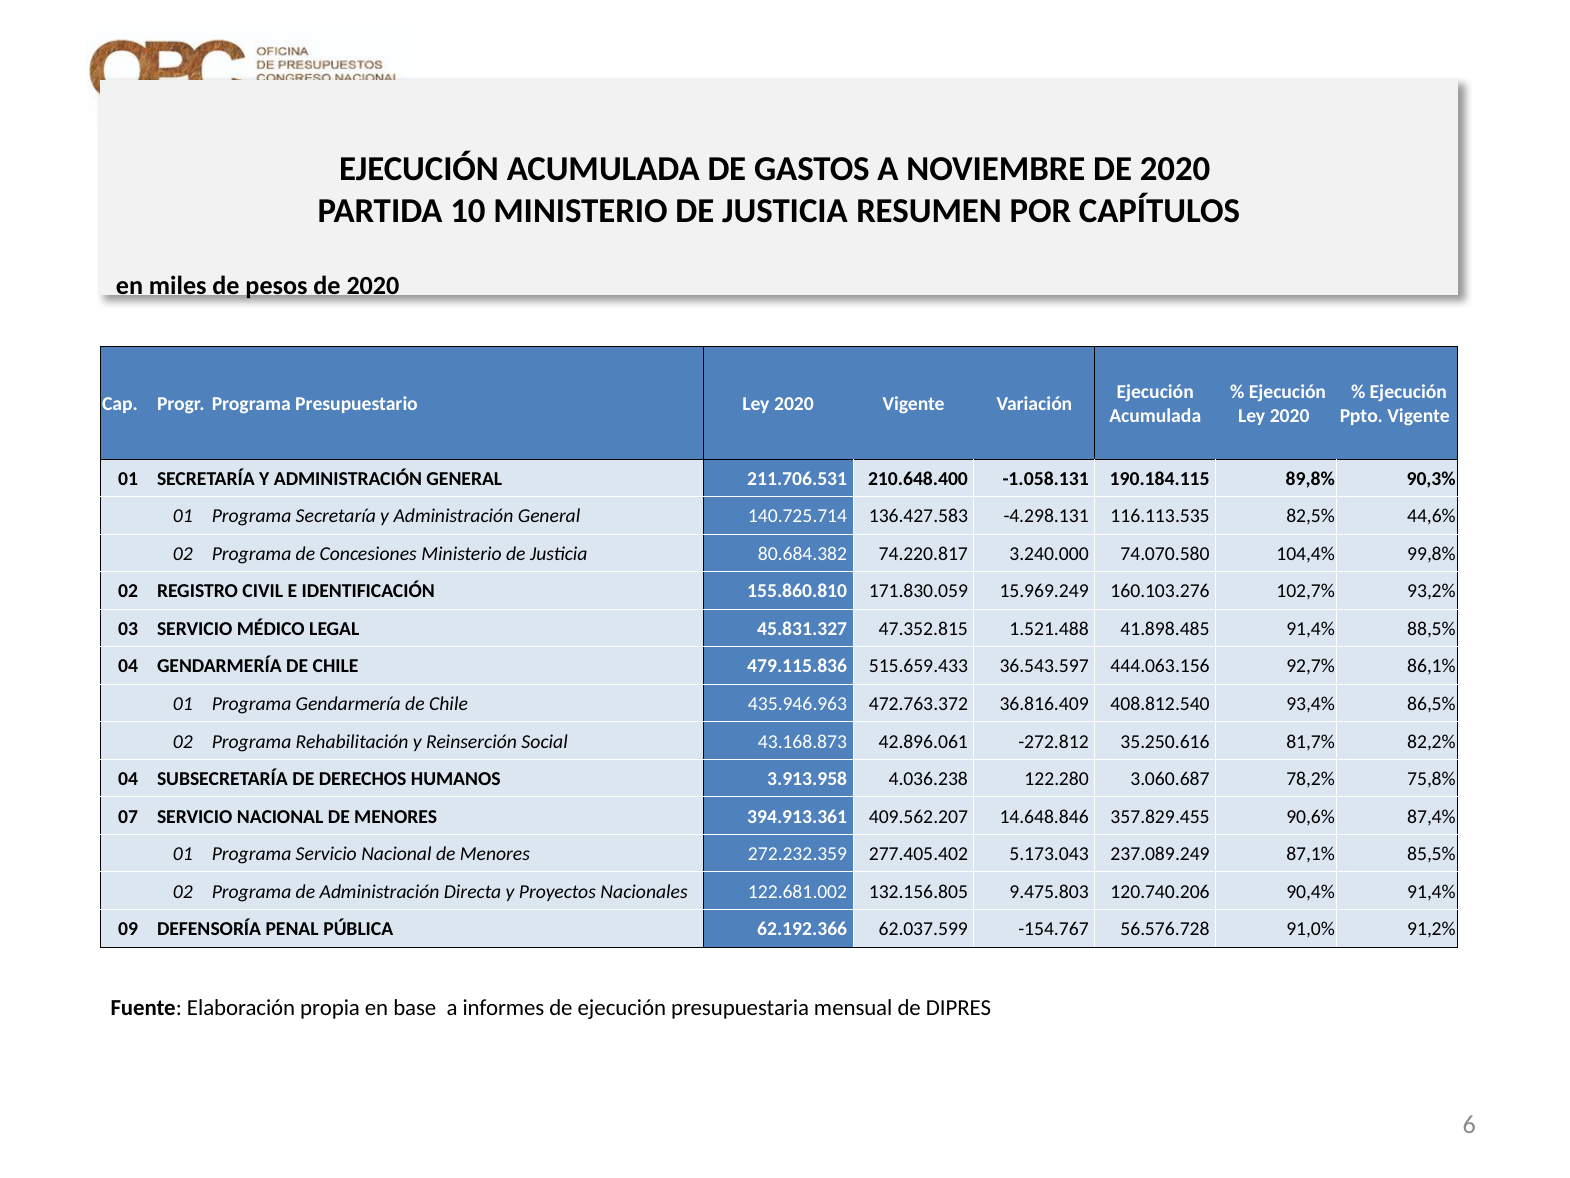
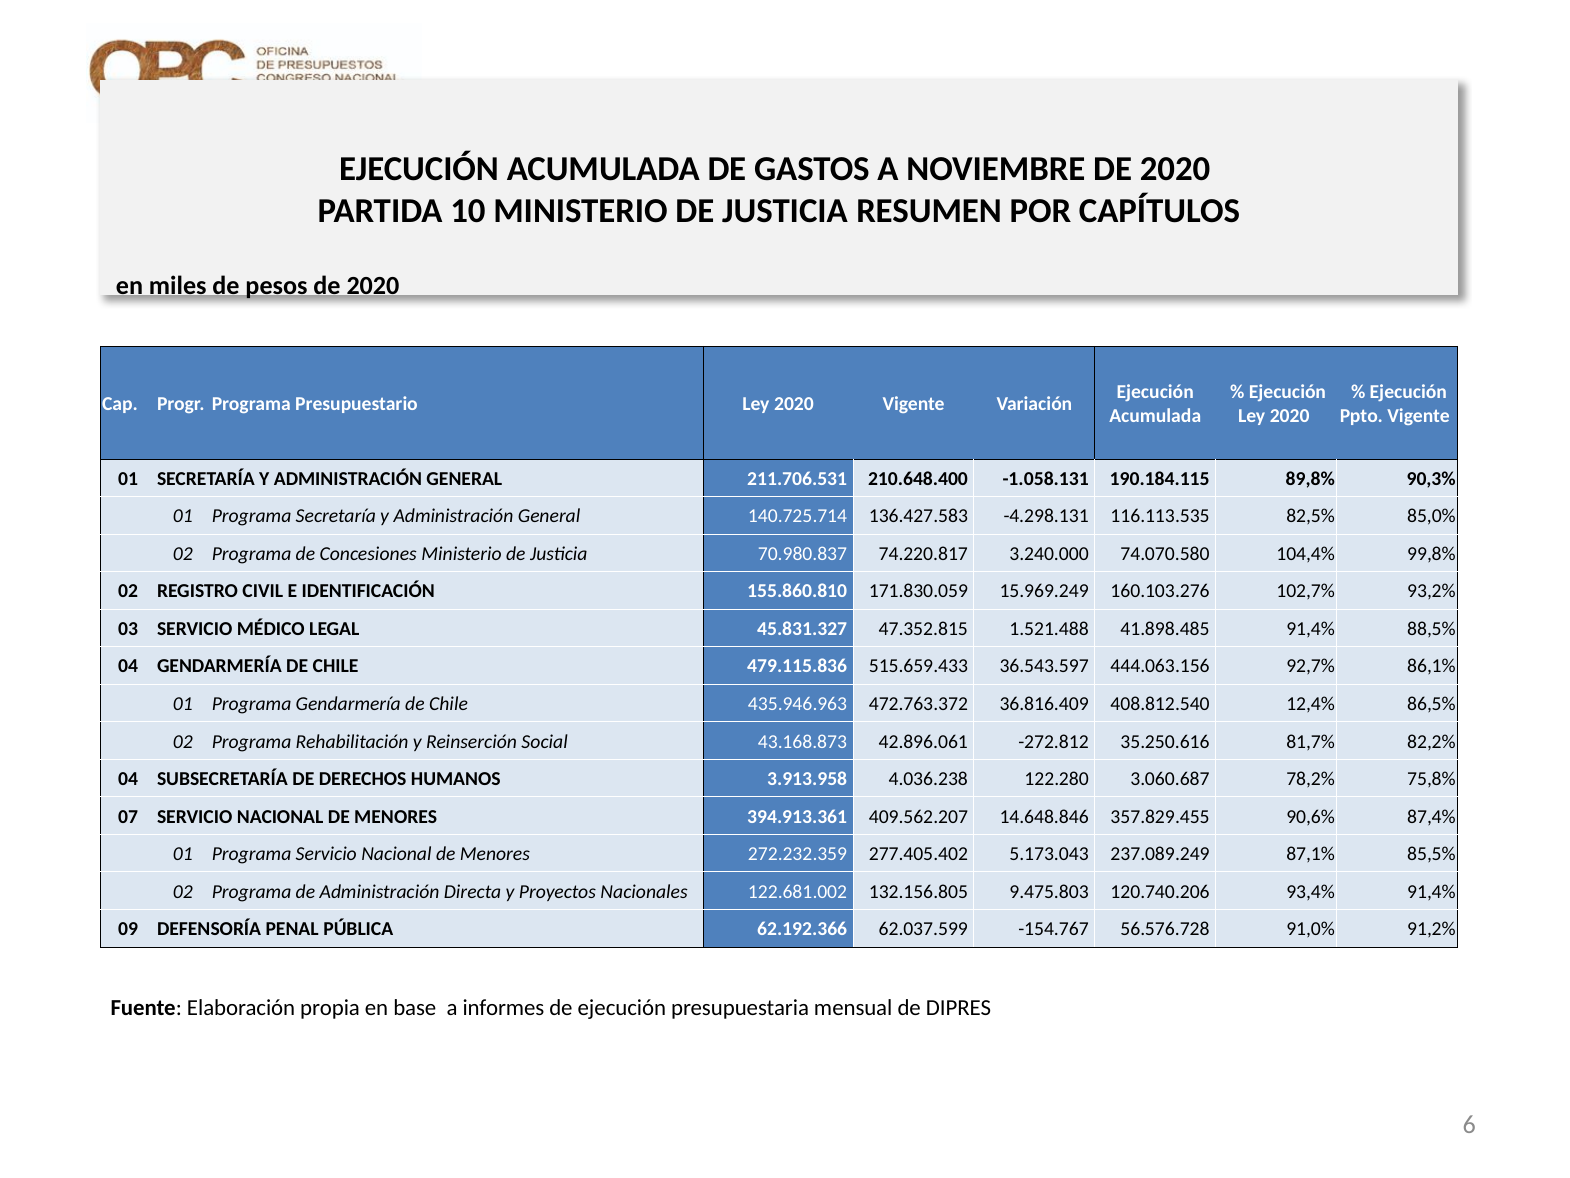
44,6%: 44,6% -> 85,0% (1431, 516)
80.684.382: 80.684.382 -> 70.980.837 (802, 554)
93,4%: 93,4% -> 12,4% (1311, 704)
90,4%: 90,4% -> 93,4% (1311, 891)
